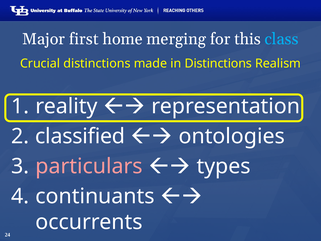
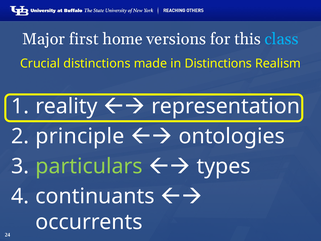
merging: merging -> versions (176, 39)
classified: classified -> principle (80, 136)
particulars colour: pink -> light green (89, 166)
